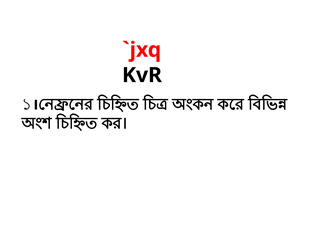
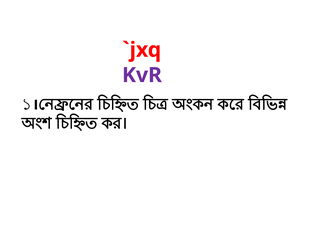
KvR colour: black -> purple (142, 75)
